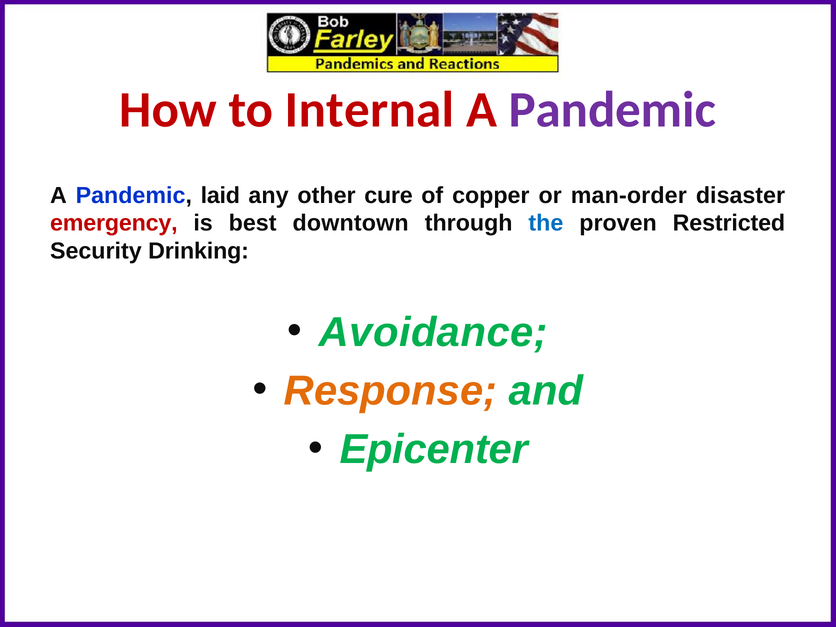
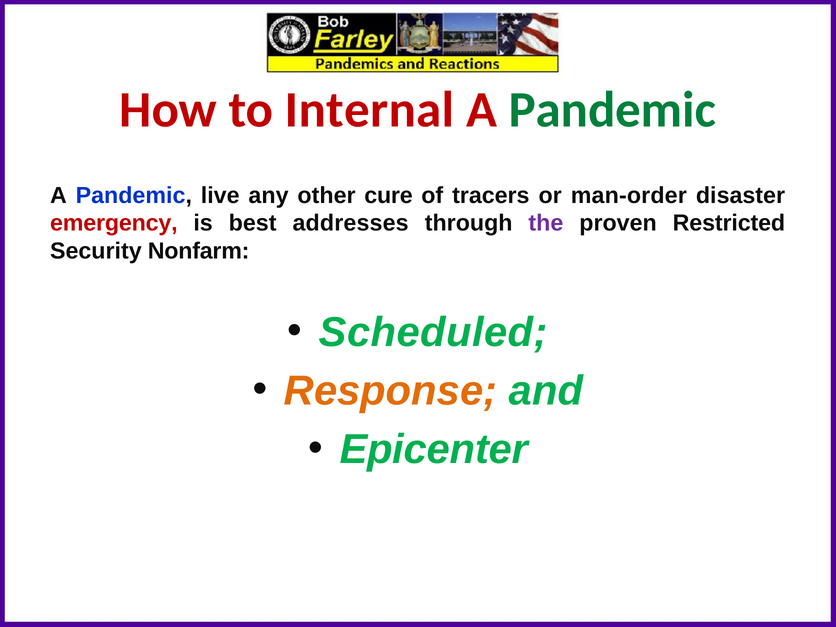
Pandemic colour: purple -> green (612, 110)
laid: laid -> live (220, 195)
copper: copper -> tracers (491, 195)
downtown: downtown -> addresses (351, 223)
the colour: blue -> purple (546, 223)
Drinking: Drinking -> Nonfarm (199, 251)
Avoidance: Avoidance -> Scheduled (433, 332)
